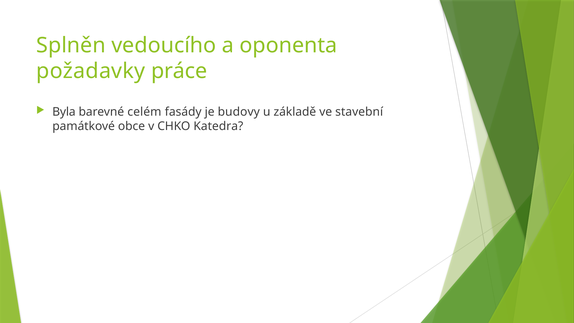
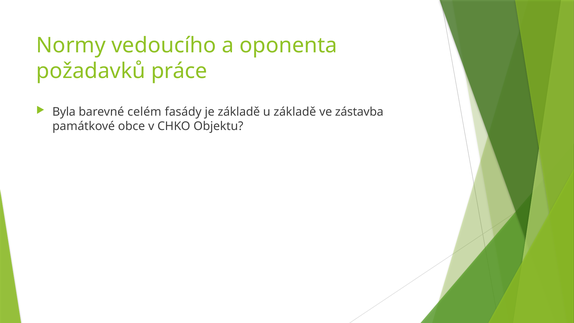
Splněn: Splněn -> Normy (71, 45)
požadavky: požadavky -> požadavků (91, 71)
je budovy: budovy -> základě (239, 112)
stavební: stavební -> zástavba (359, 112)
Katedra: Katedra -> Objektu (218, 126)
